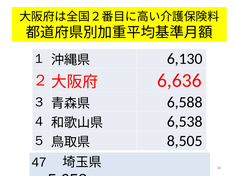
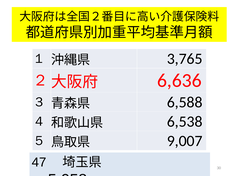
6,130: 6,130 -> 3,765 (185, 59)
8,505: 8,505 -> 9,007 (185, 141)
